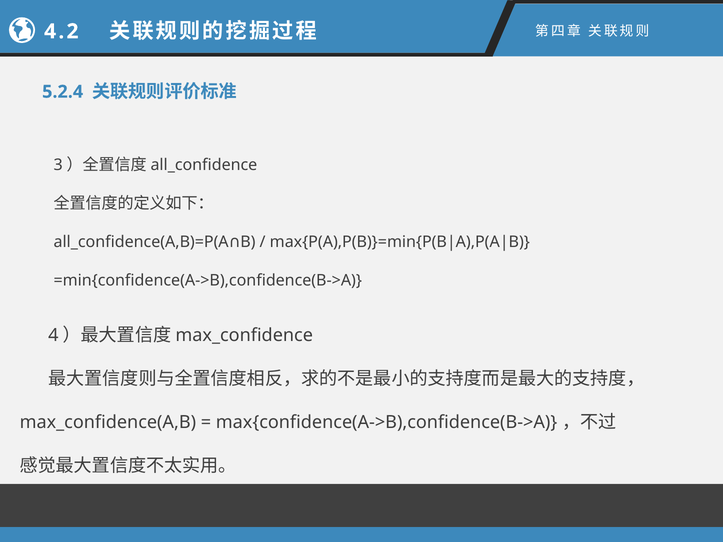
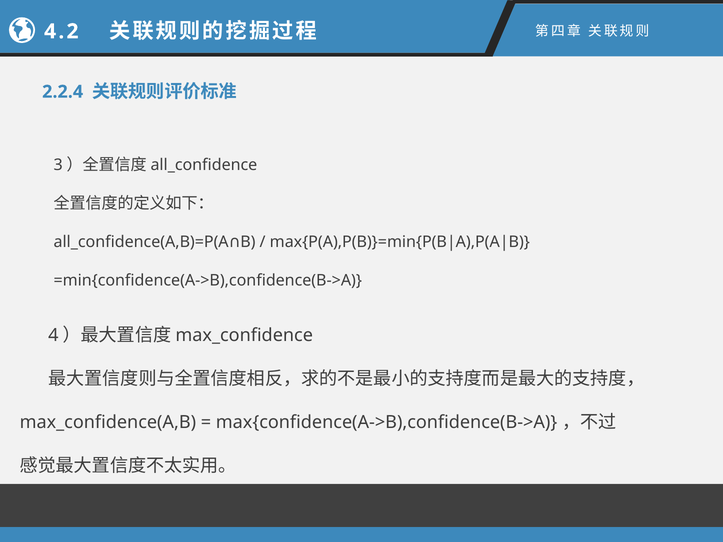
5.2.4: 5.2.4 -> 2.2.4 (63, 92)
